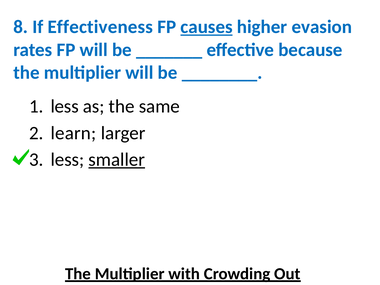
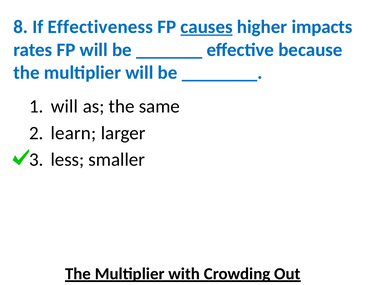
evasion: evasion -> impacts (322, 27)
less: less -> will (64, 106)
smaller underline: present -> none (117, 160)
